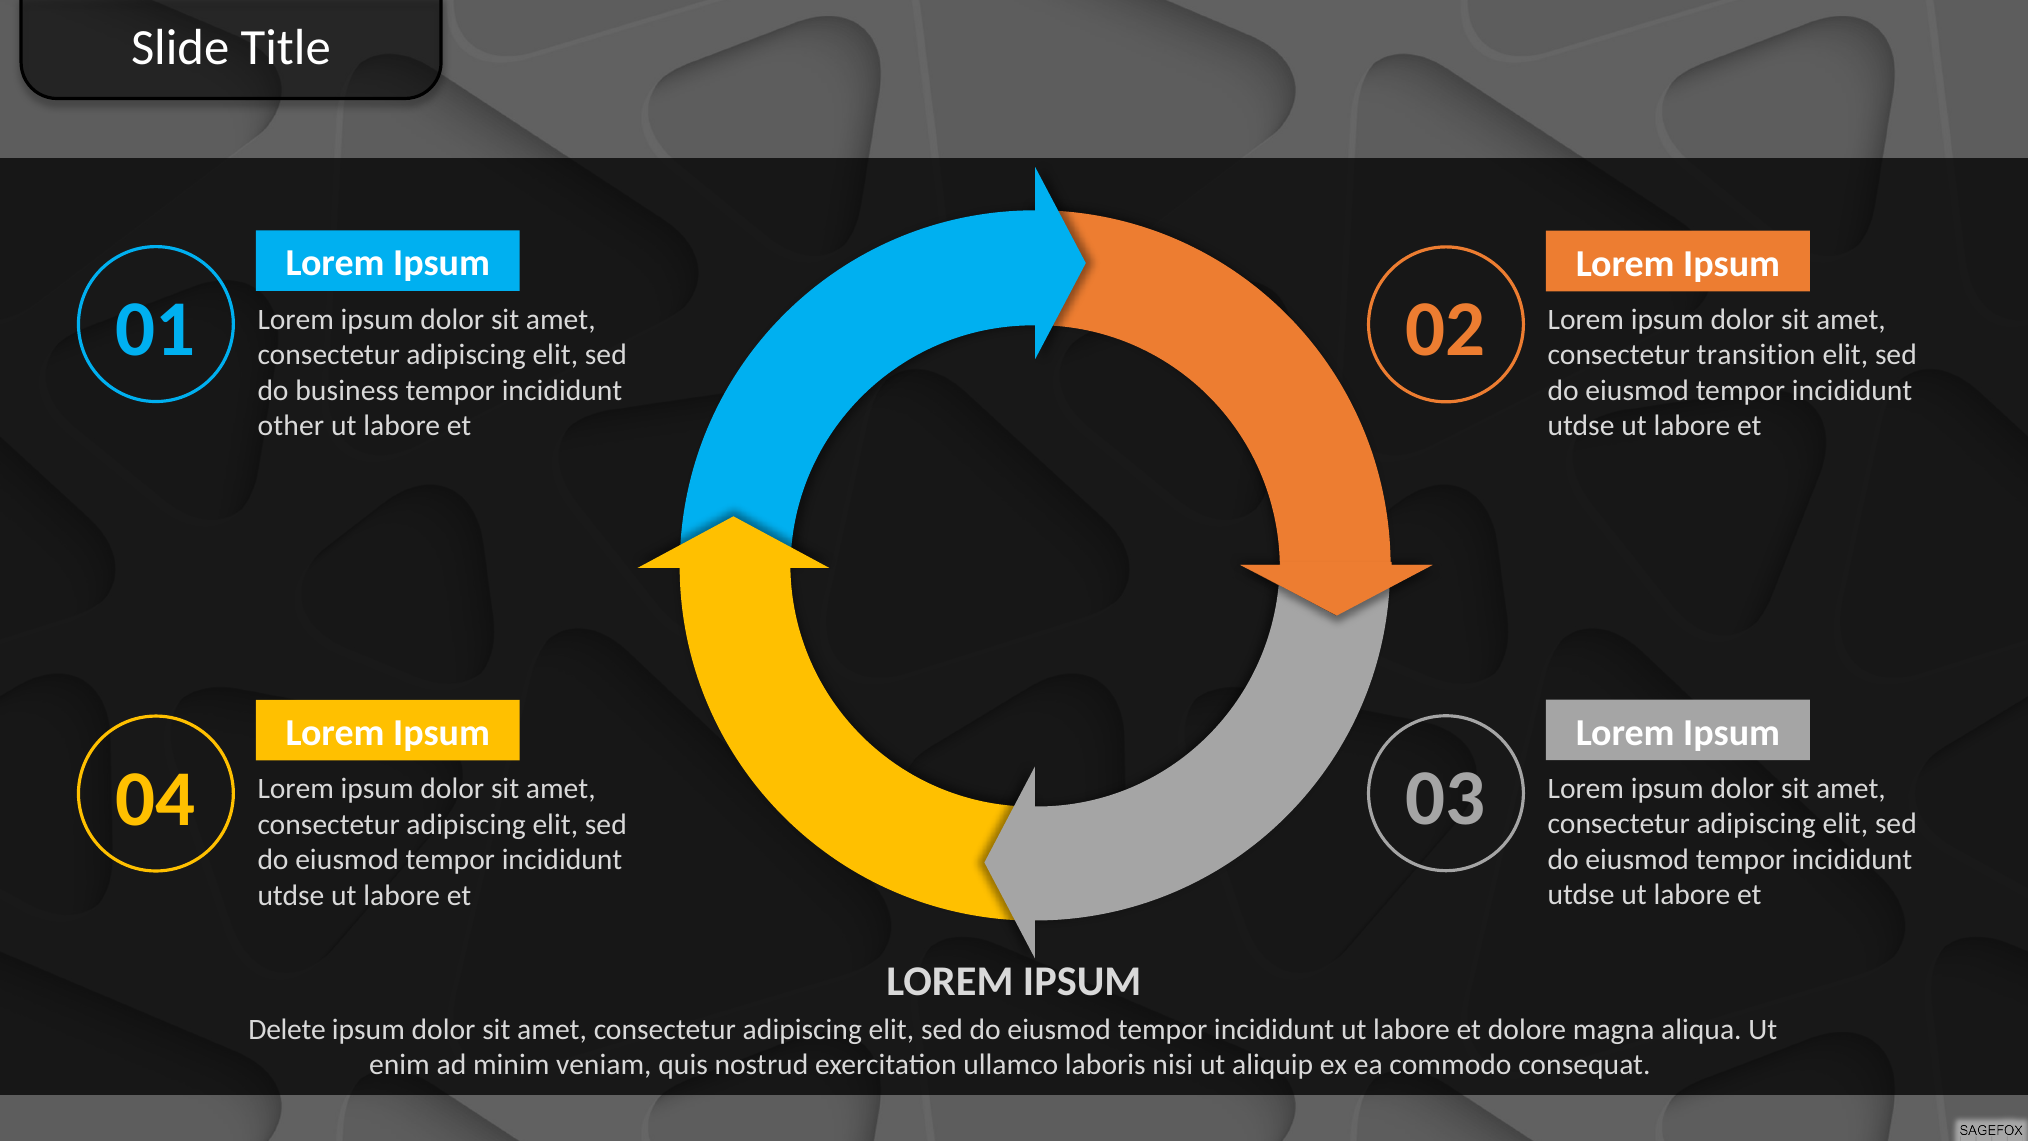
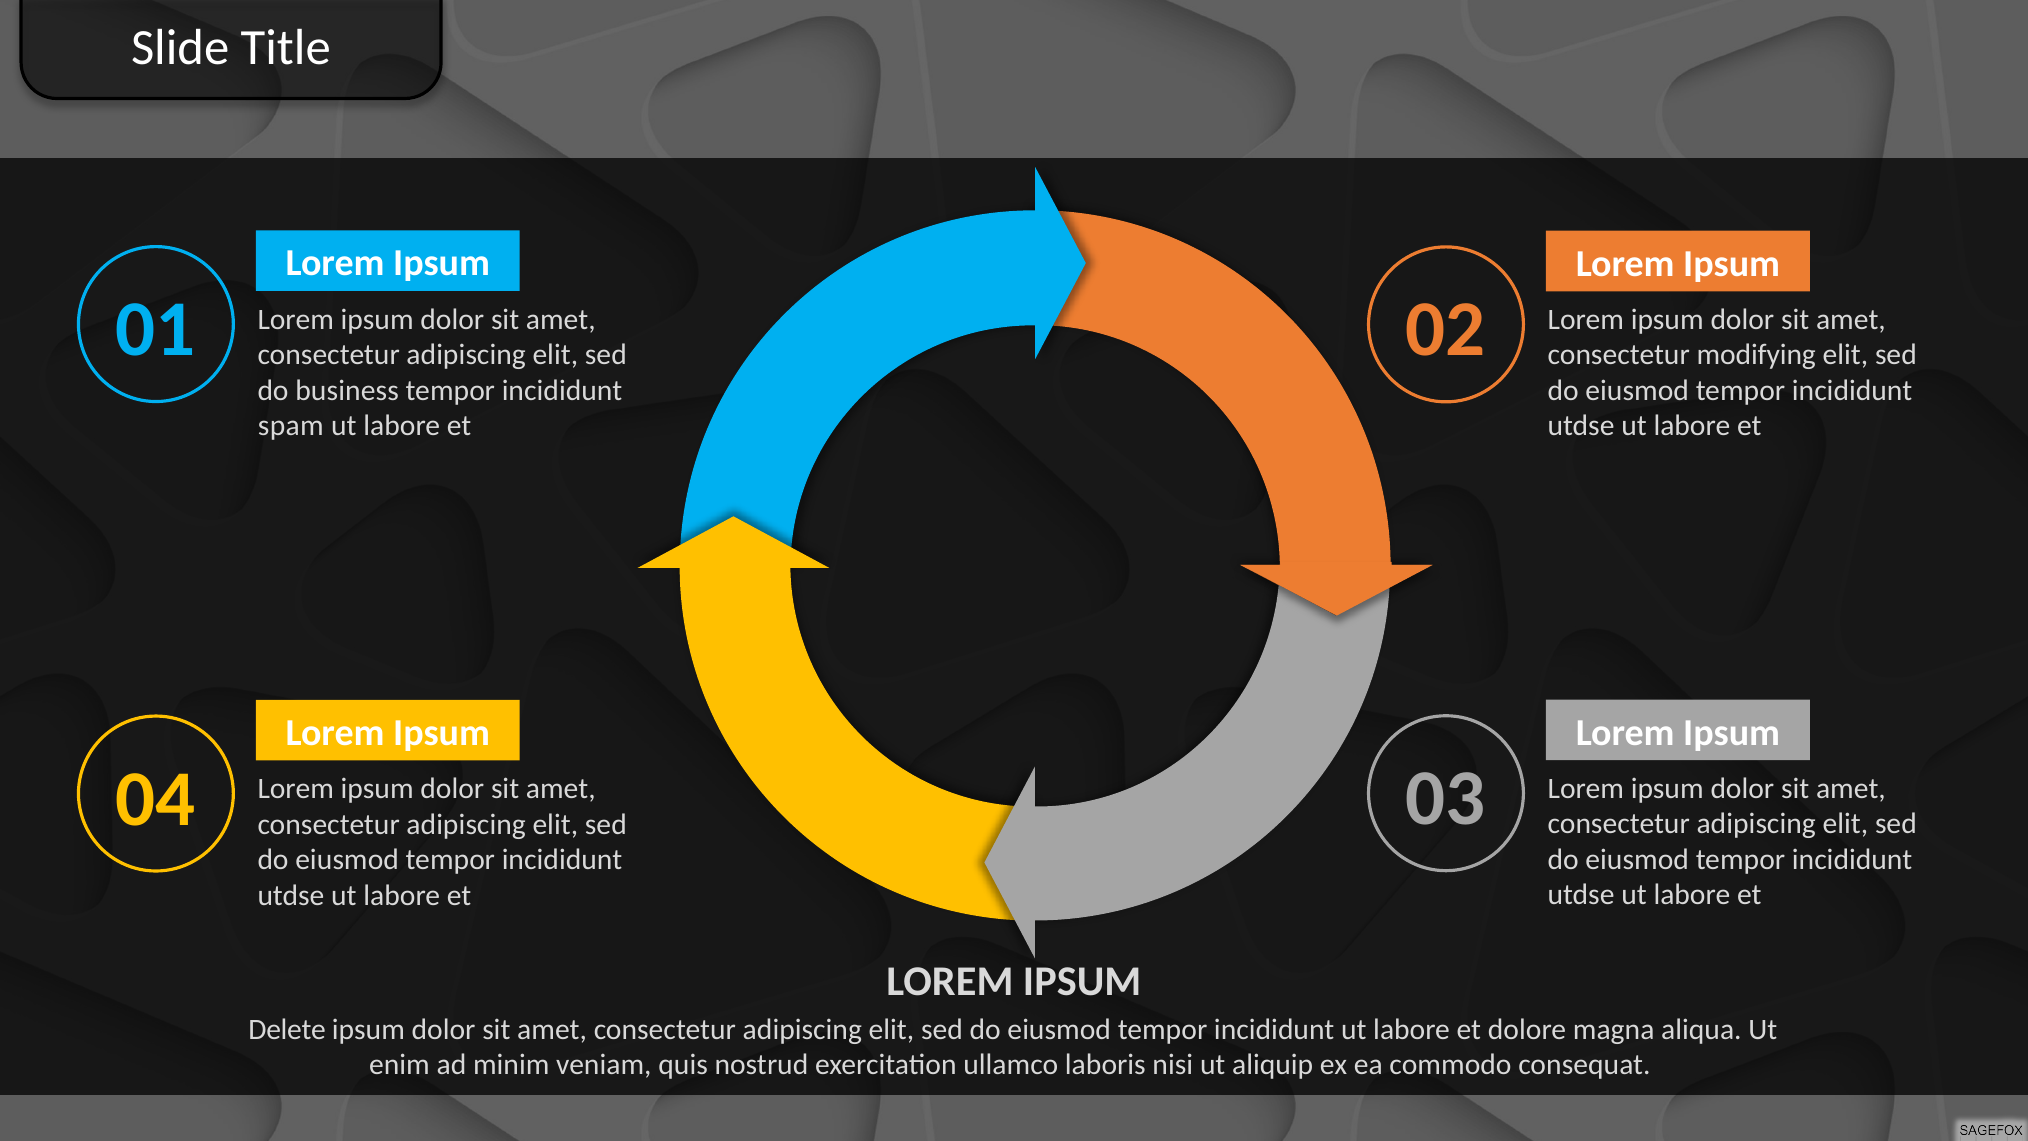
transition: transition -> modifying (1756, 355)
other: other -> spam (291, 426)
